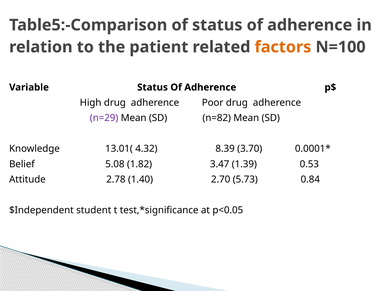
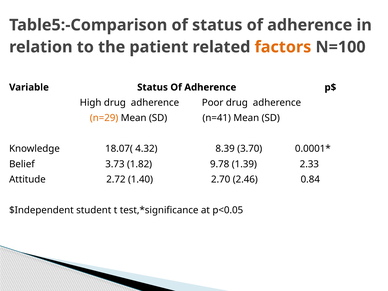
n=29 colour: purple -> orange (104, 118)
n=82: n=82 -> n=41 (217, 118)
13.01(: 13.01( -> 18.07( (119, 149)
5.08: 5.08 -> 3.73 (115, 164)
3.47: 3.47 -> 9.78 (220, 164)
0.53: 0.53 -> 2.33 (309, 164)
2.78: 2.78 -> 2.72 (116, 179)
5.73: 5.73 -> 2.46 (245, 179)
